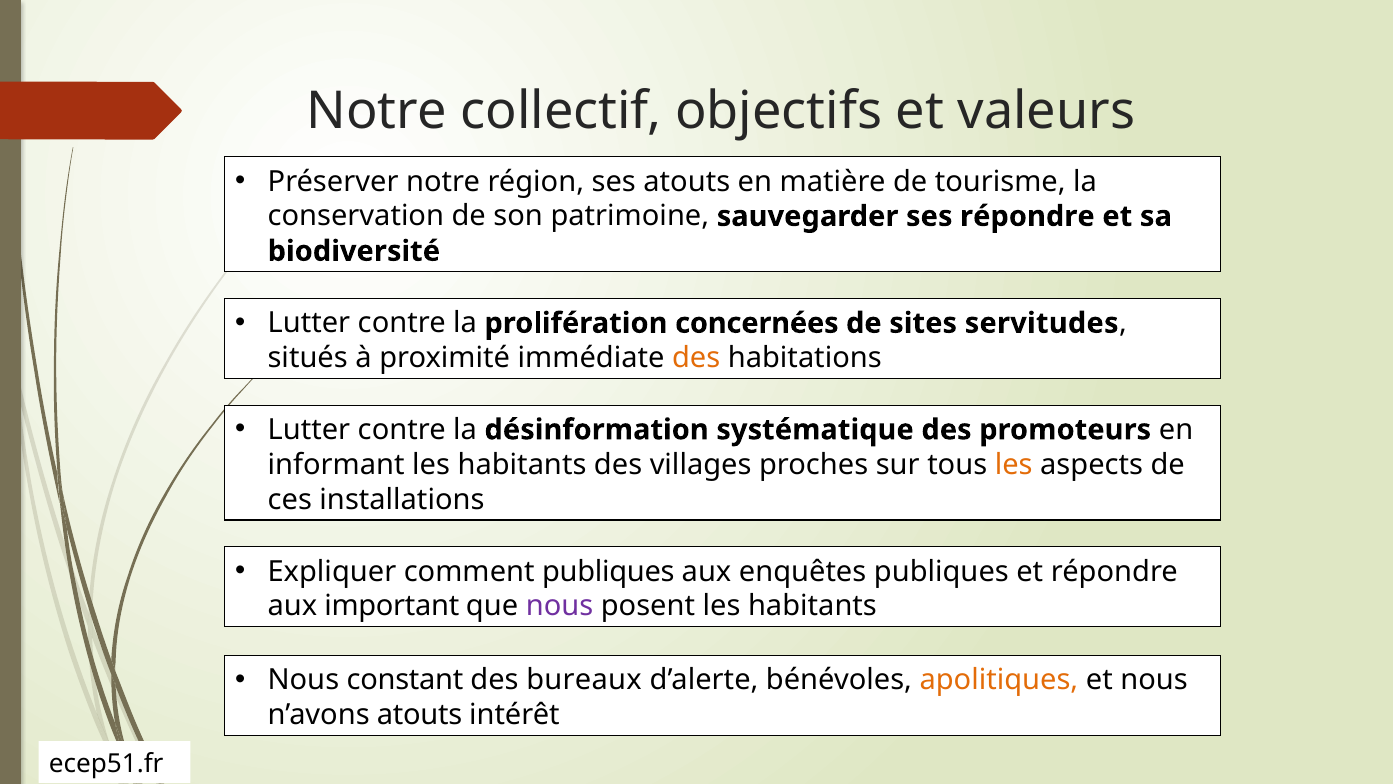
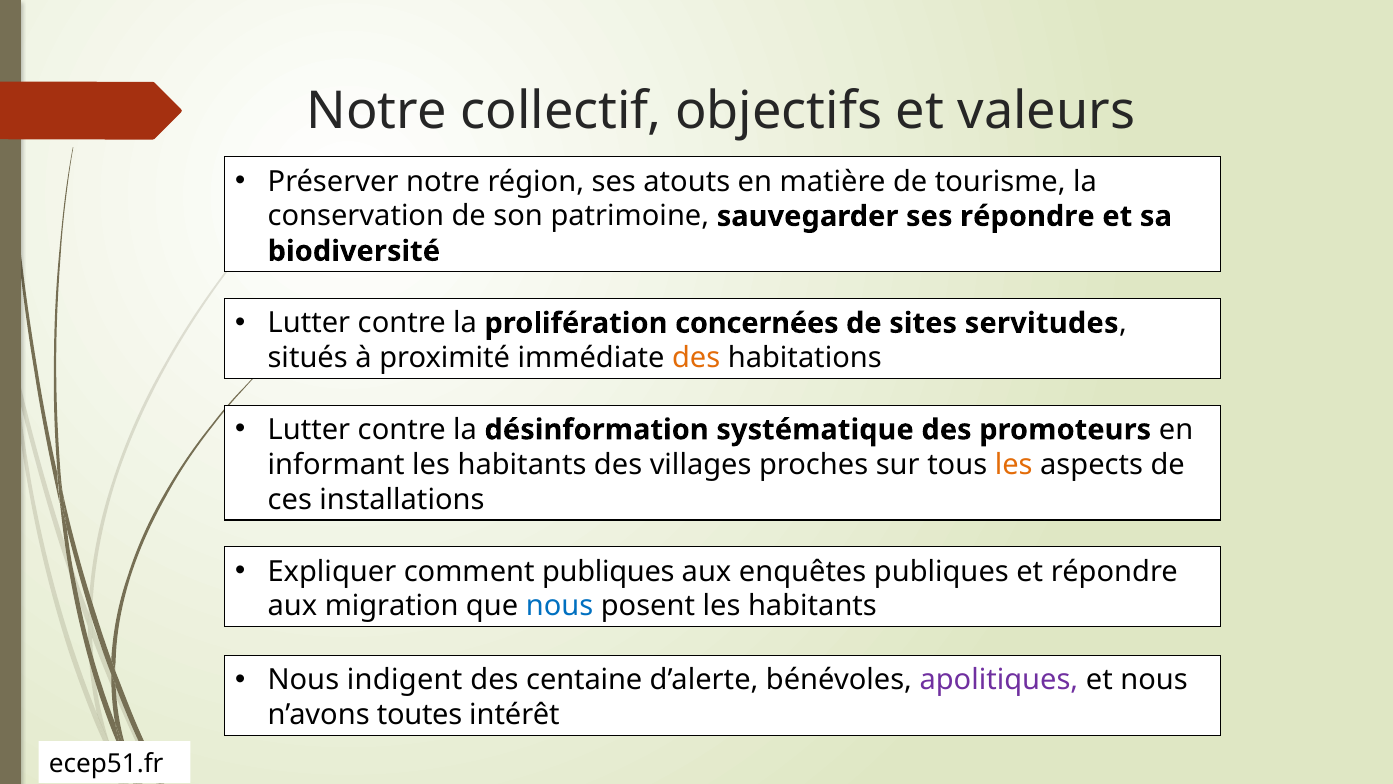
important: important -> migration (392, 606)
nous colour: purple -> blue (560, 606)
constant: constant -> indigent (405, 680)
bureaux: bureaux -> centaine (584, 680)
apolitiques colour: orange -> purple (999, 680)
n’avons atouts: atouts -> toutes (420, 715)
